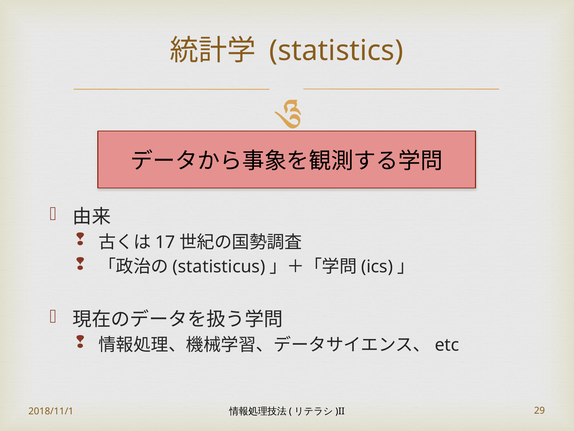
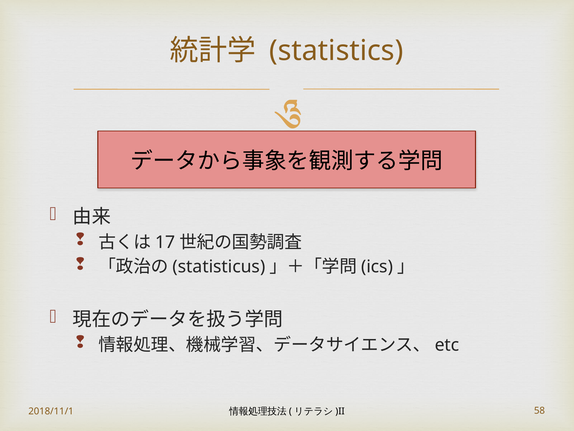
29: 29 -> 58 (540, 410)
